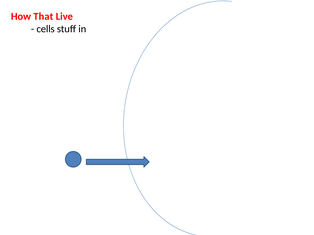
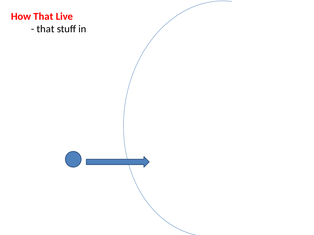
cells: cells -> that (45, 29)
